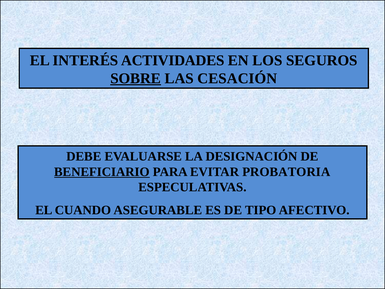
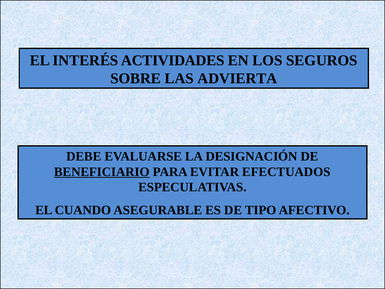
SOBRE underline: present -> none (136, 78)
CESACIÓN: CESACIÓN -> ADVIERTA (237, 78)
PROBATORIA: PROBATORIA -> EFECTUADOS (286, 172)
